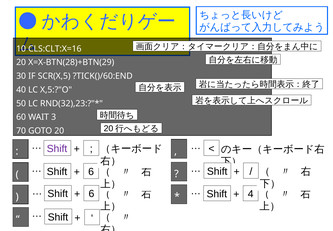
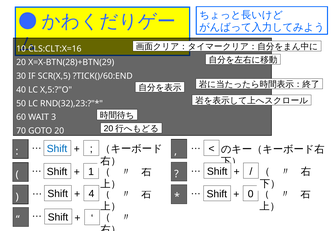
Shift colour: purple -> blue (57, 148)
6: 6 -> 1 (91, 171)
4: 4 -> 0 (251, 194)
6: 6 -> 4 (91, 193)
